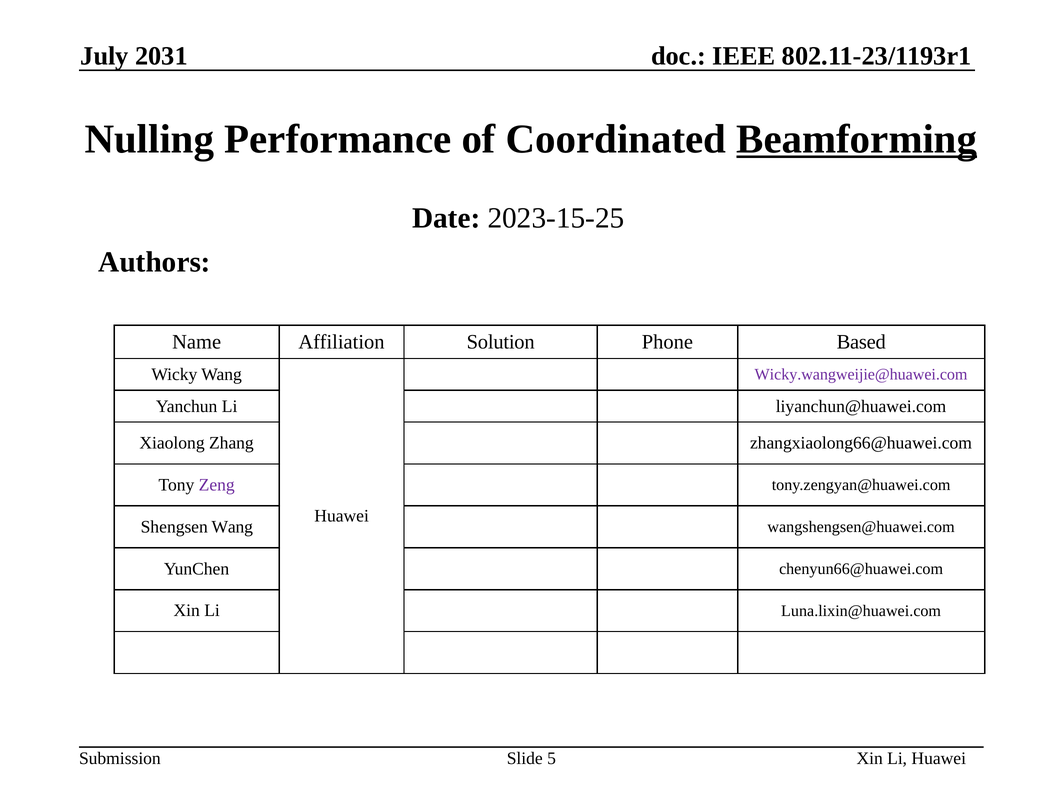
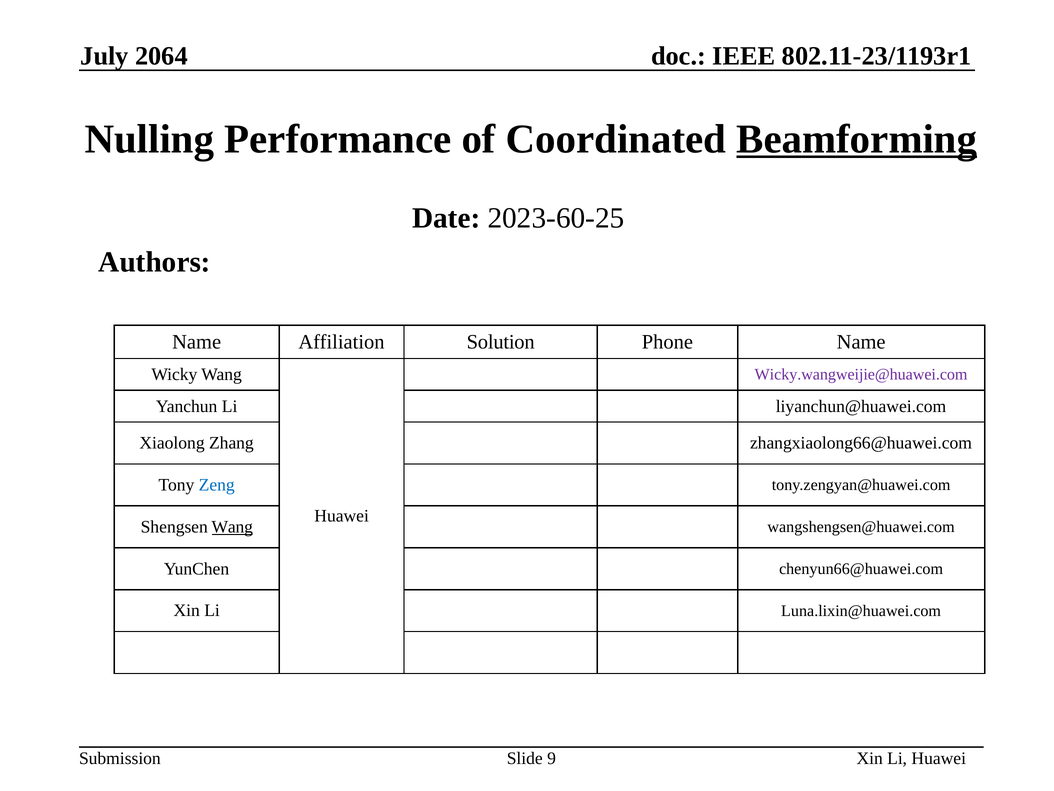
2031: 2031 -> 2064 (161, 56)
2023-15-25: 2023-15-25 -> 2023-60-25 (556, 218)
Phone Based: Based -> Name (861, 342)
Zeng colour: purple -> blue (217, 485)
Wang underline: none -> present (232, 527)
5: 5 -> 9 (552, 758)
